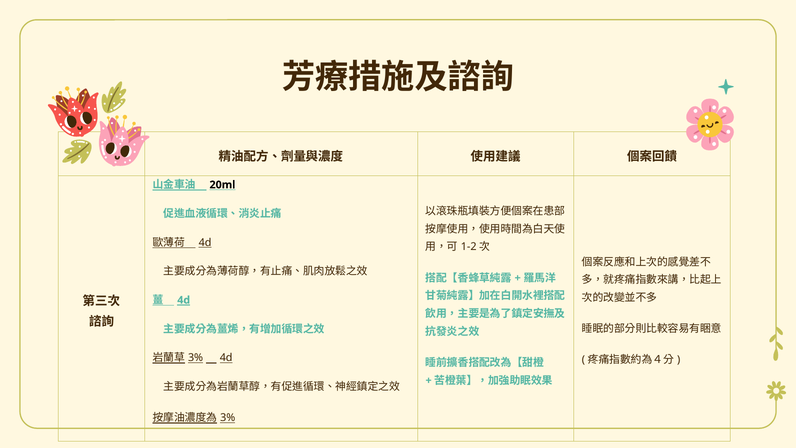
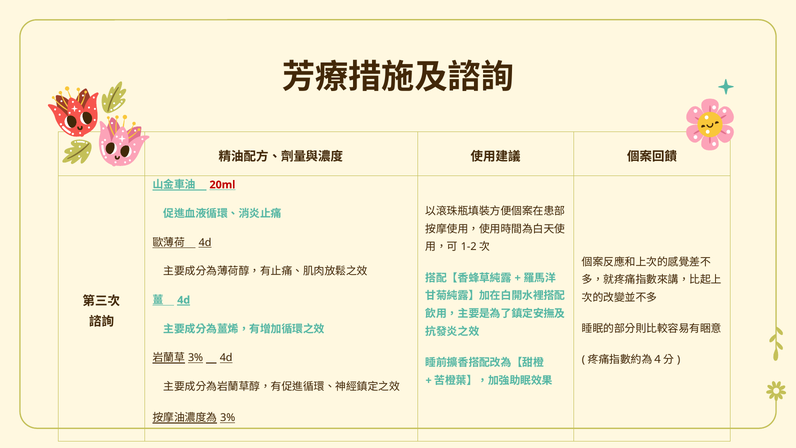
20ml colour: black -> red (222, 185)
